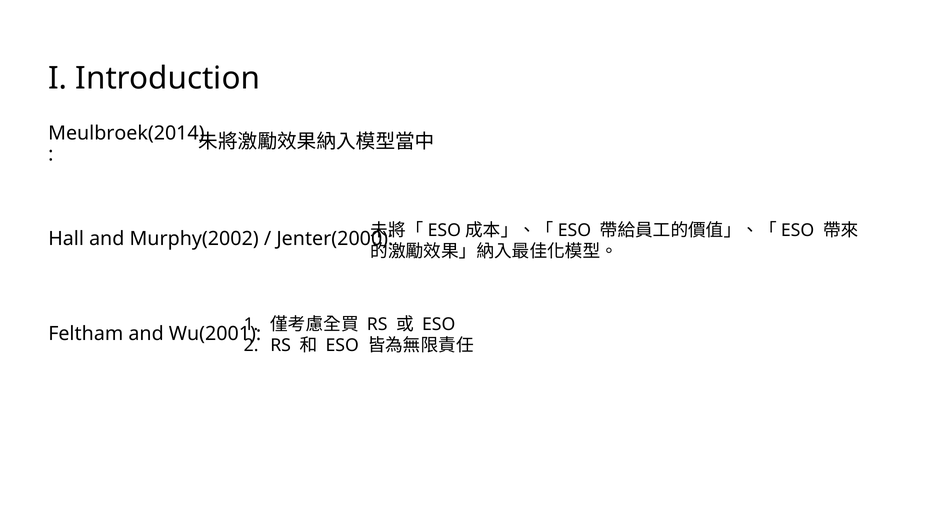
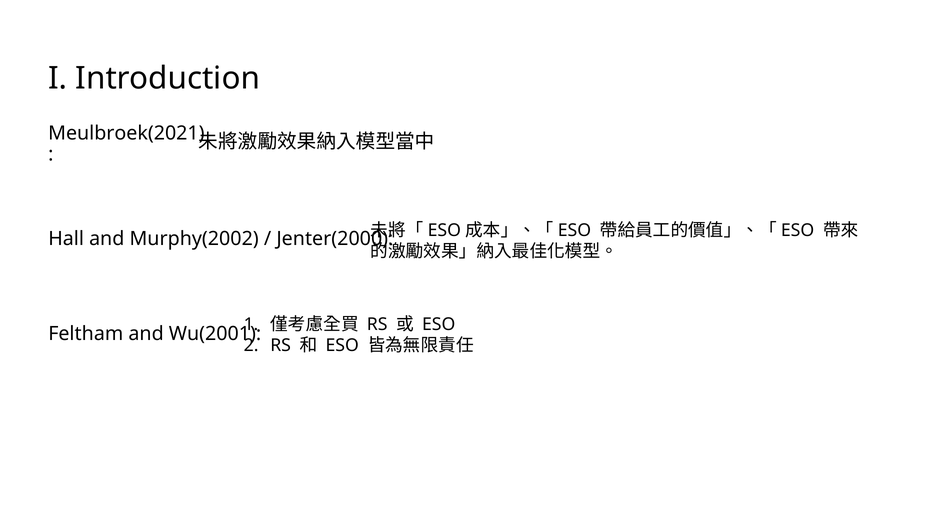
Meulbroek(2014: Meulbroek(2014 -> Meulbroek(2021 (126, 133)
